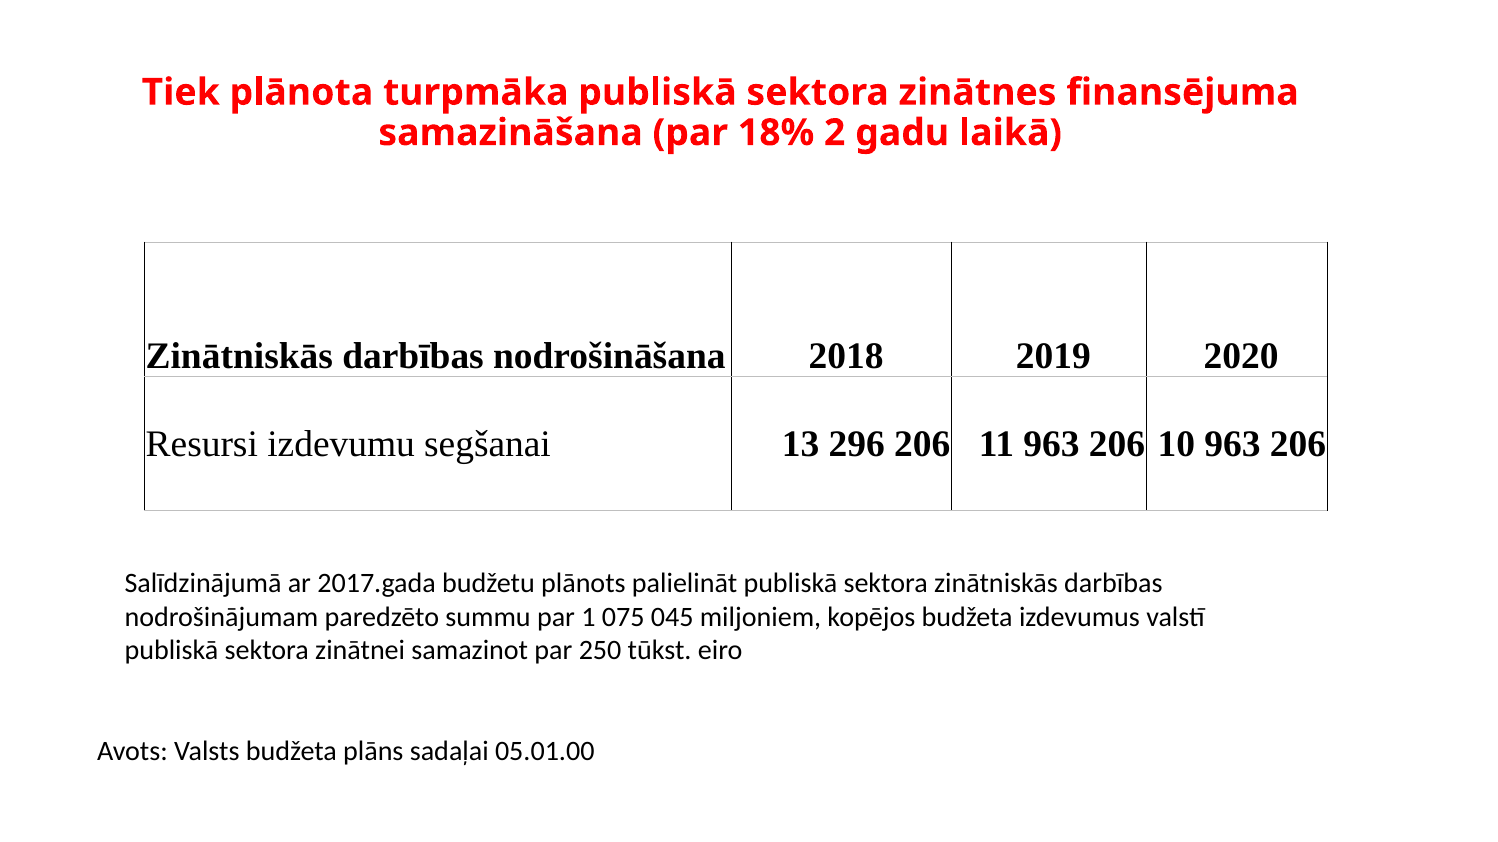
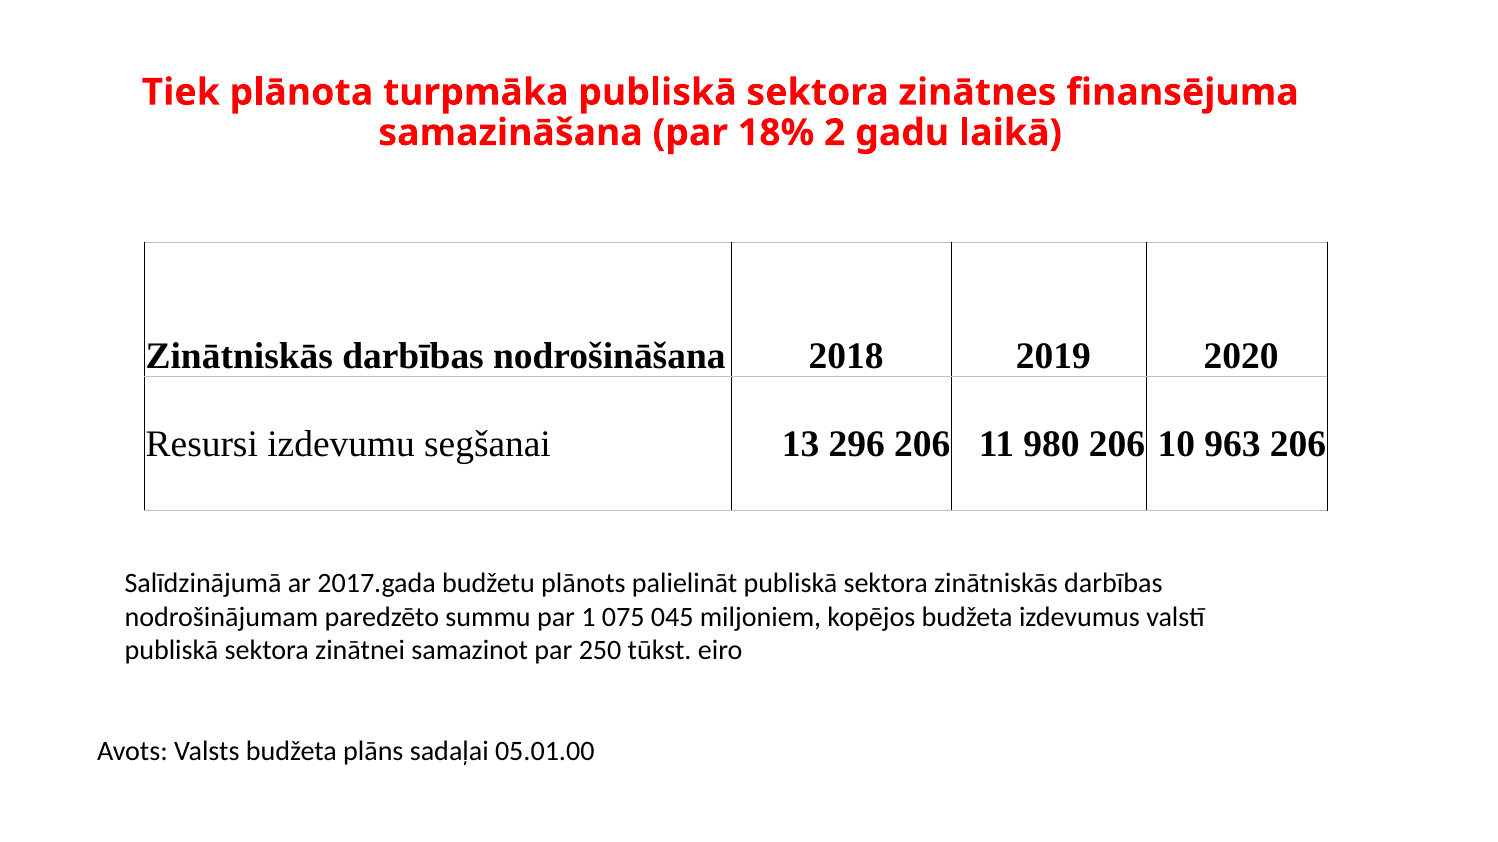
11 963: 963 -> 980 (1051, 445)
